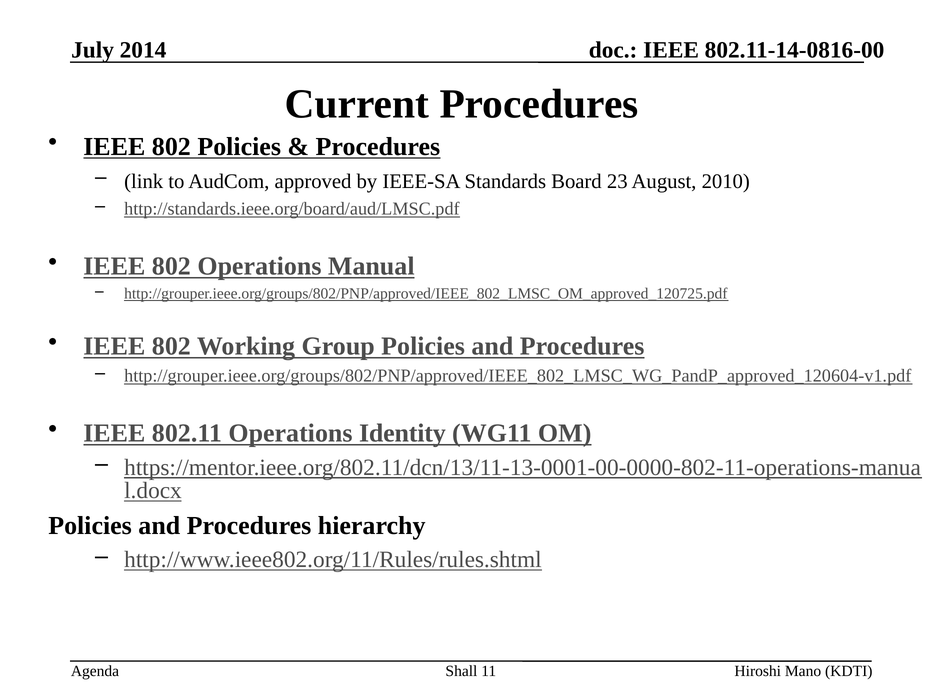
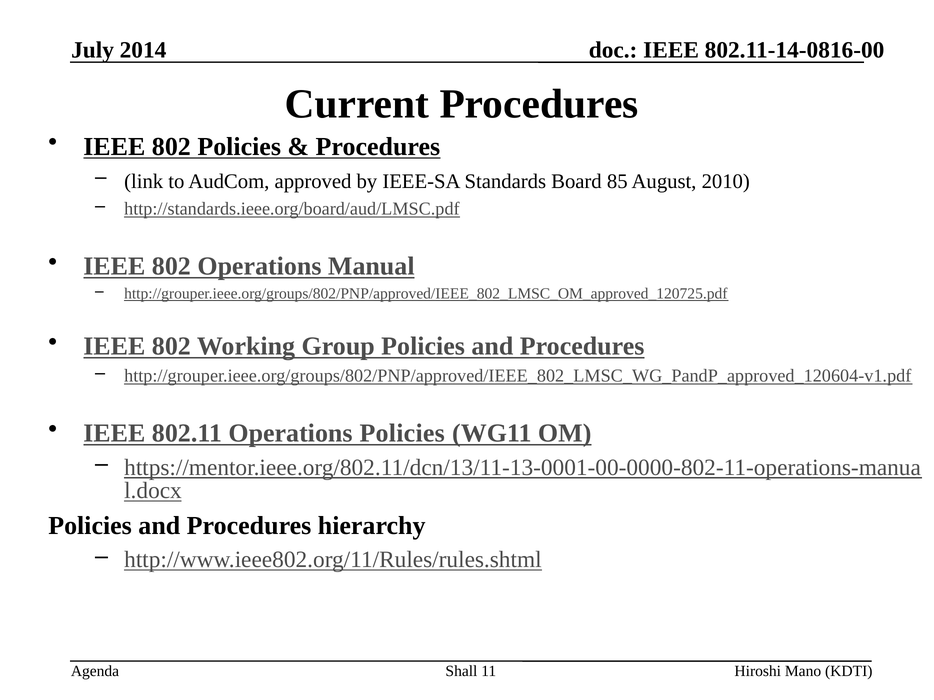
23: 23 -> 85 (617, 182)
Operations Identity: Identity -> Policies (402, 434)
